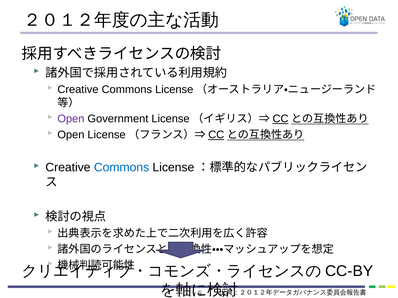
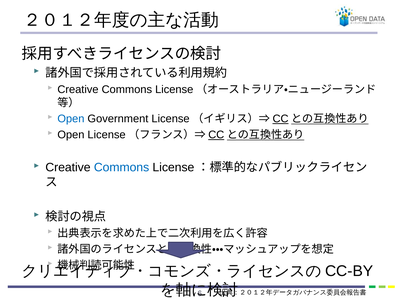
Open colour: purple -> blue (71, 119)
